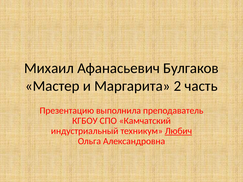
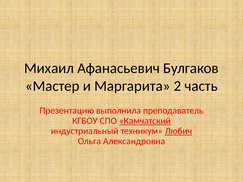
Камчатский underline: none -> present (145, 121)
